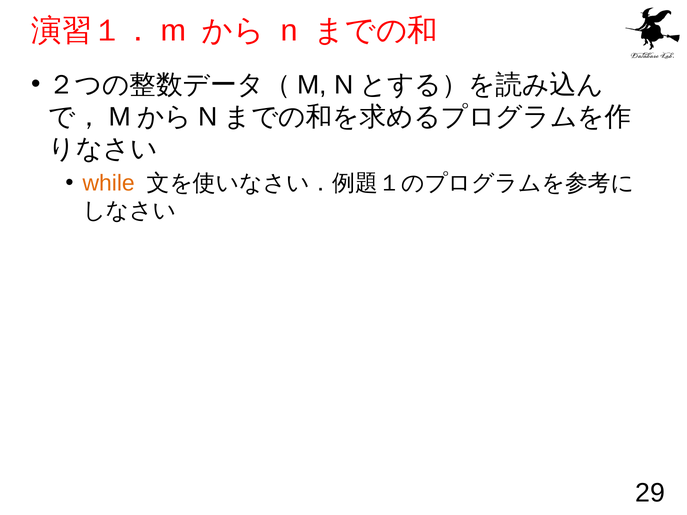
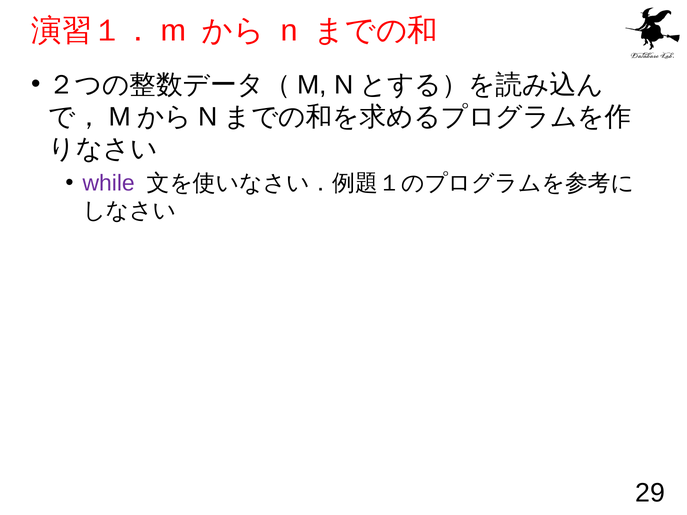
while colour: orange -> purple (109, 183)
